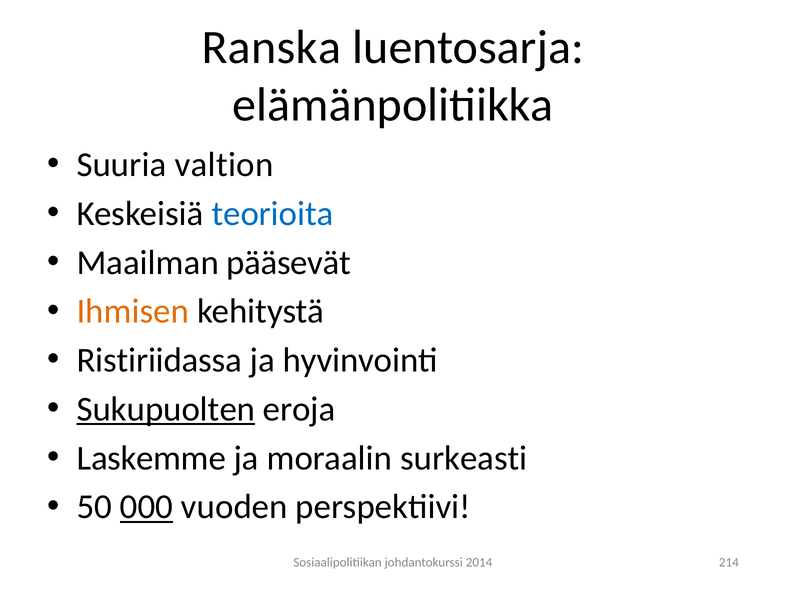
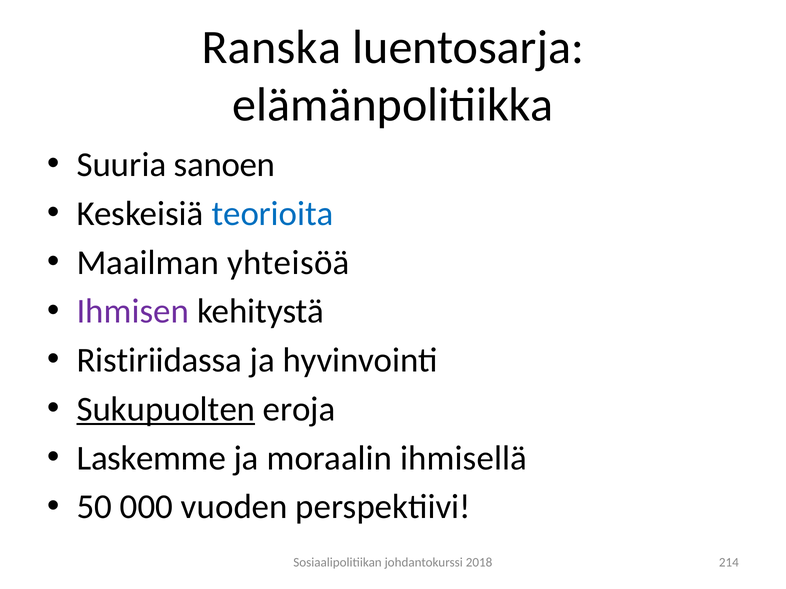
valtion: valtion -> sanoen (224, 165)
pääsevät: pääsevät -> yhteisöä (288, 263)
Ihmisen colour: orange -> purple (133, 312)
surkeasti: surkeasti -> ihmisellä (464, 458)
000 underline: present -> none (146, 507)
2014: 2014 -> 2018 (479, 563)
